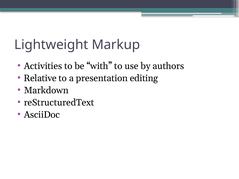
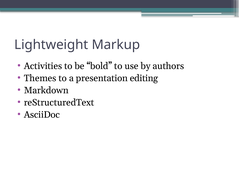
with: with -> bold (99, 66)
Relative: Relative -> Themes (40, 78)
